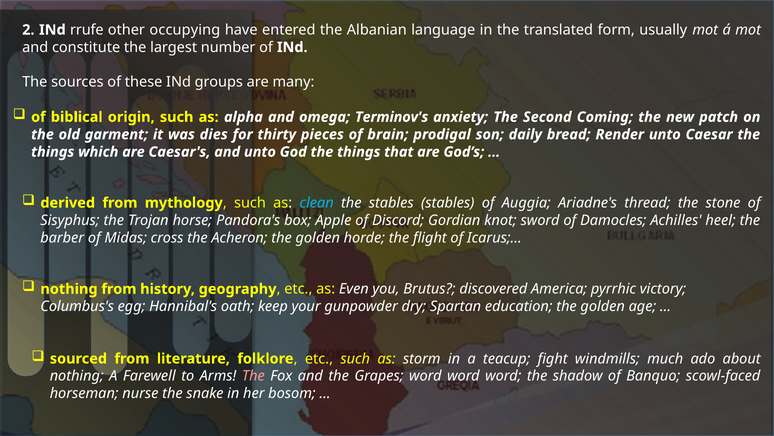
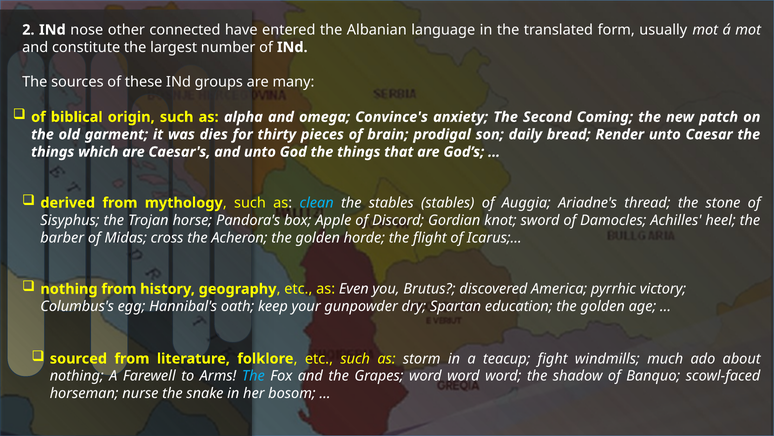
rrufe: rrufe -> nose (87, 30)
occupying: occupying -> connected (185, 30)
Terminov's: Terminov's -> Convince's (392, 117)
The colour: pink -> light blue (253, 376)
